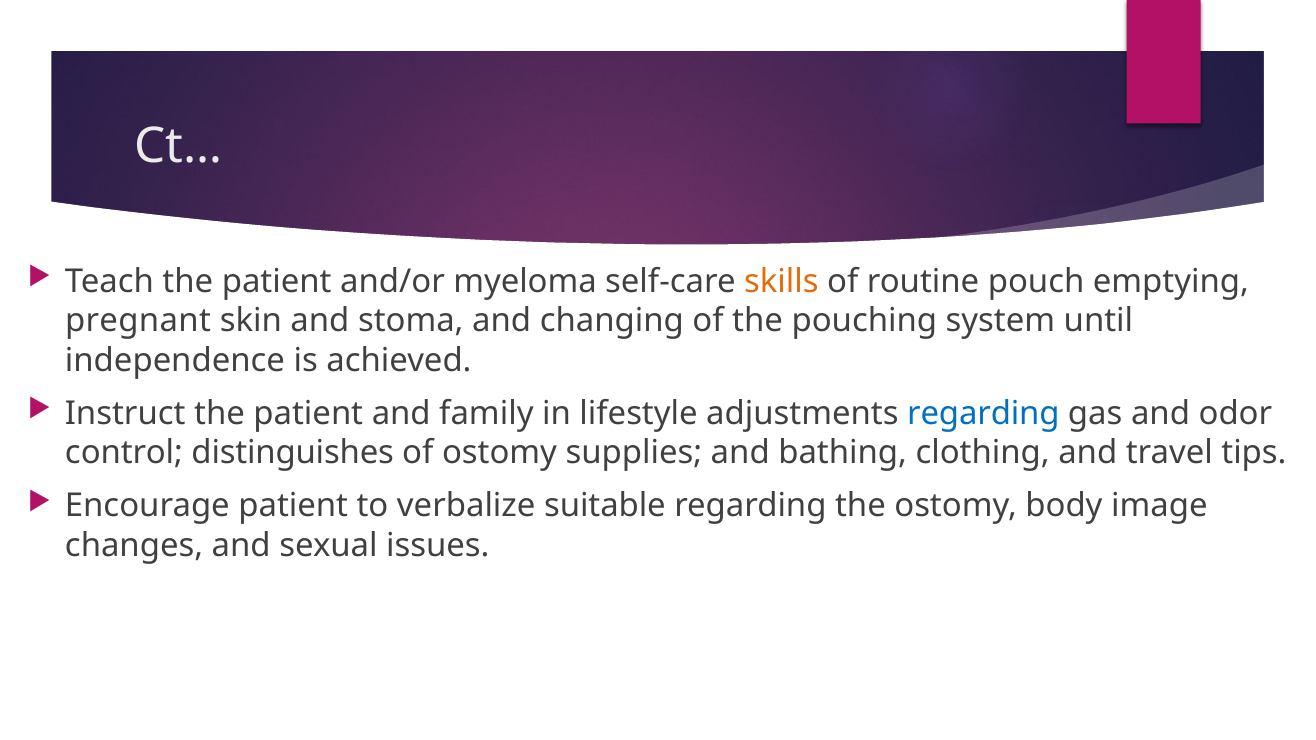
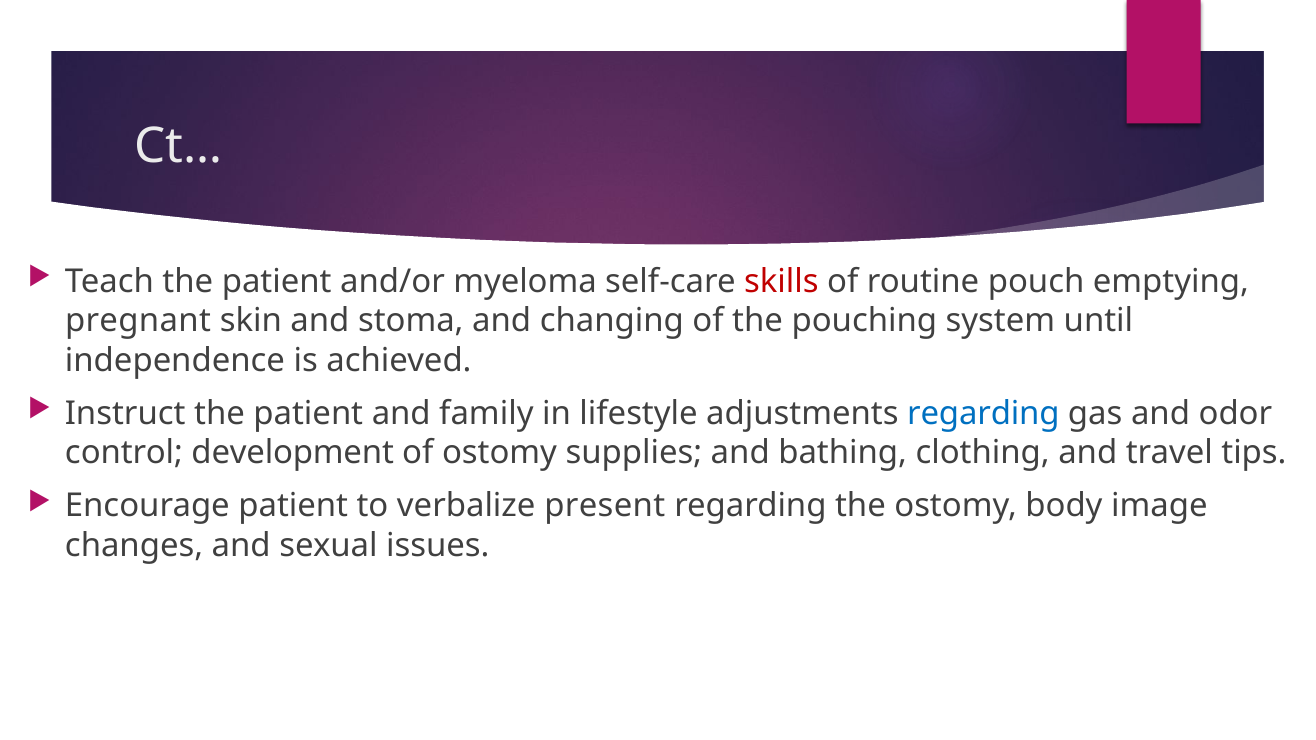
skills colour: orange -> red (781, 281)
distinguishes: distinguishes -> development (293, 453)
suitable: suitable -> present (605, 506)
